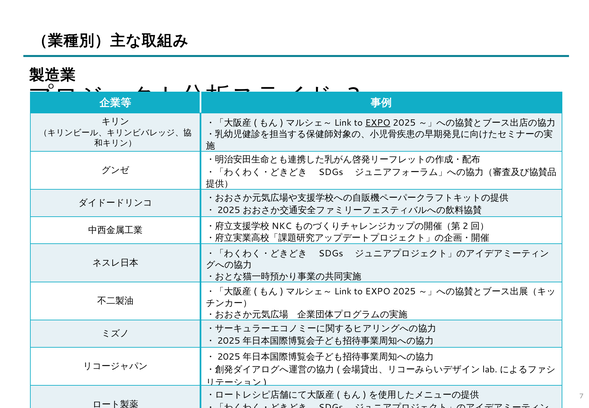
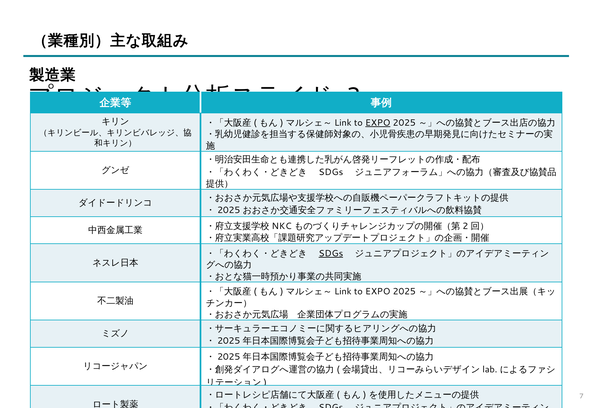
SDGs underline: none -> present (331, 253)
